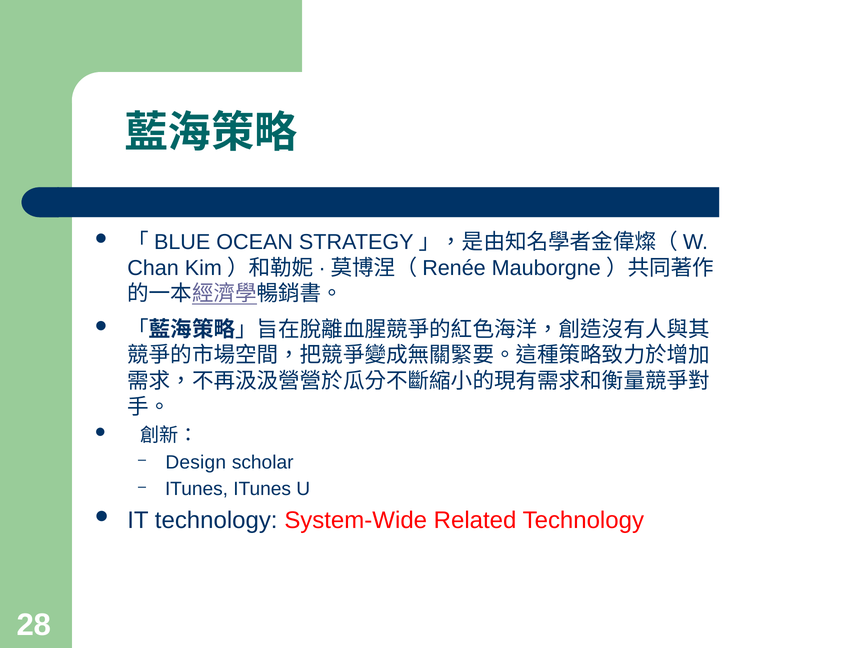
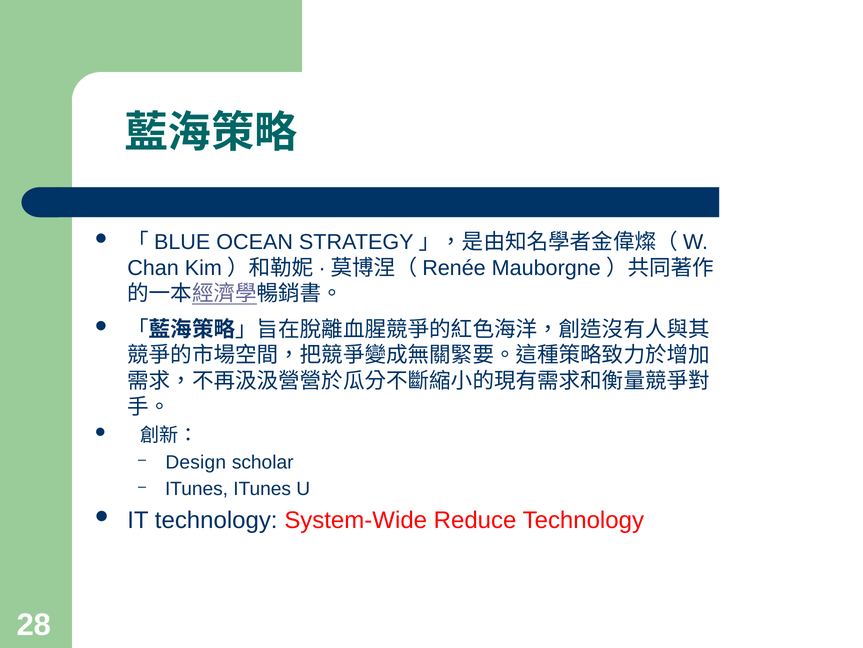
Related: Related -> Reduce (475, 520)
